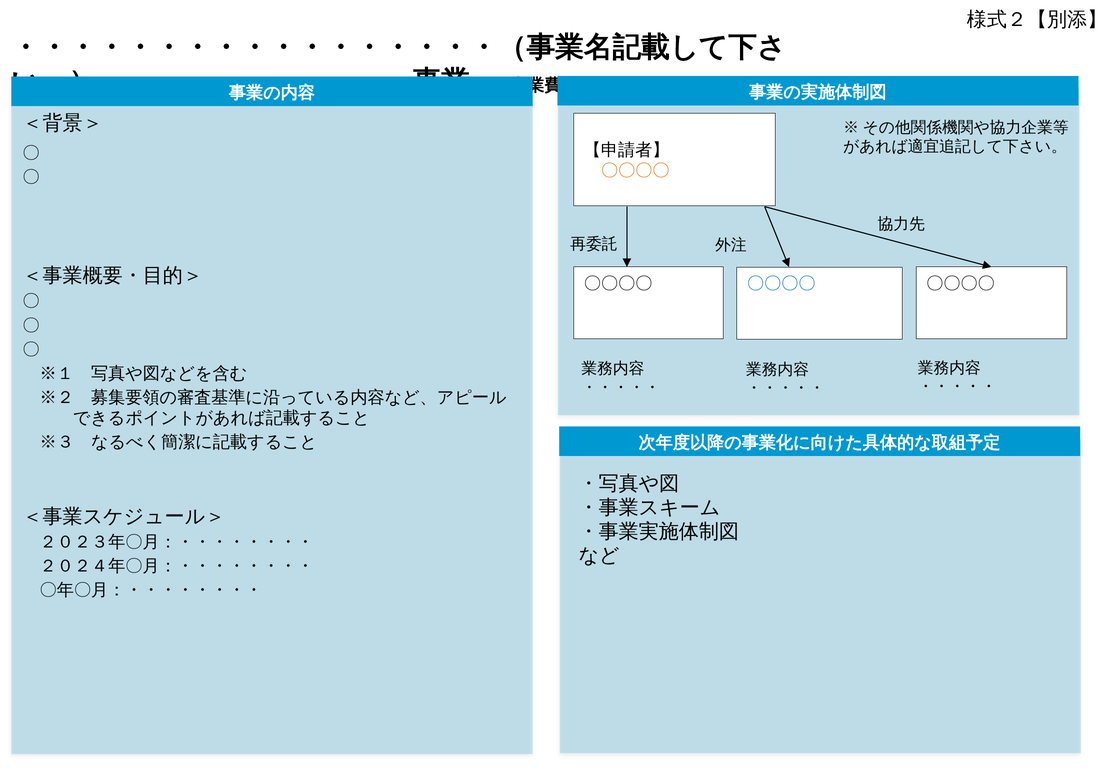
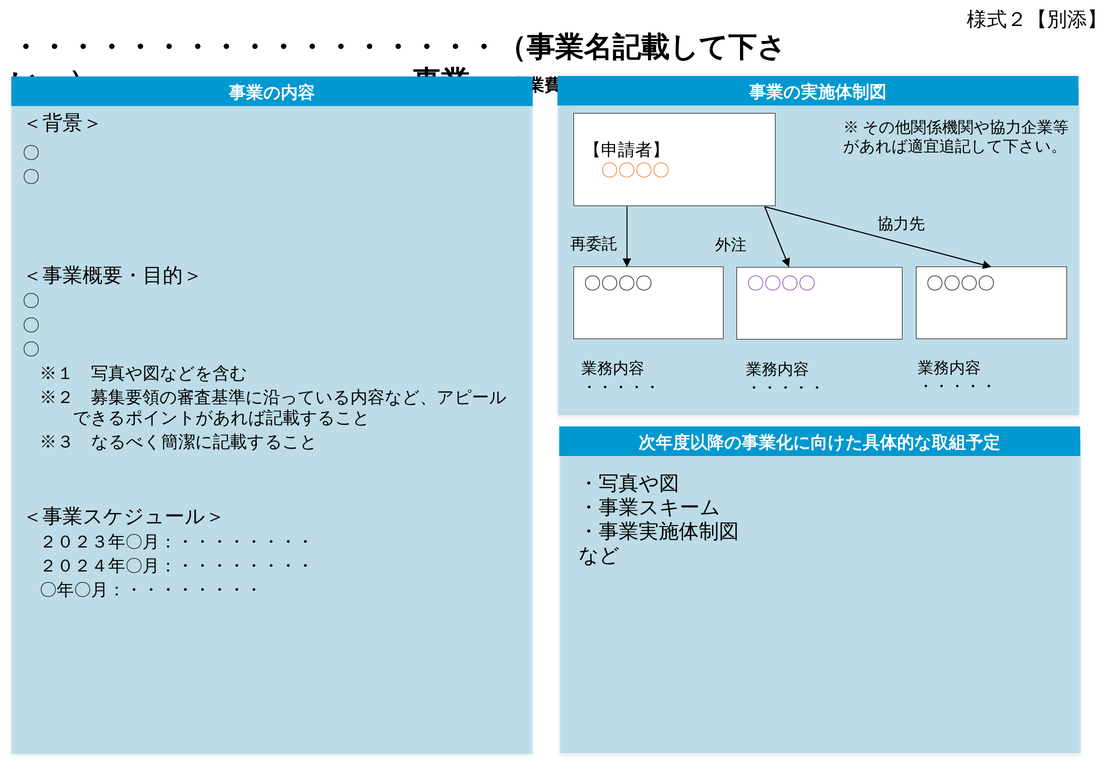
〇〇〇〇 colour: blue -> purple (781, 284)
